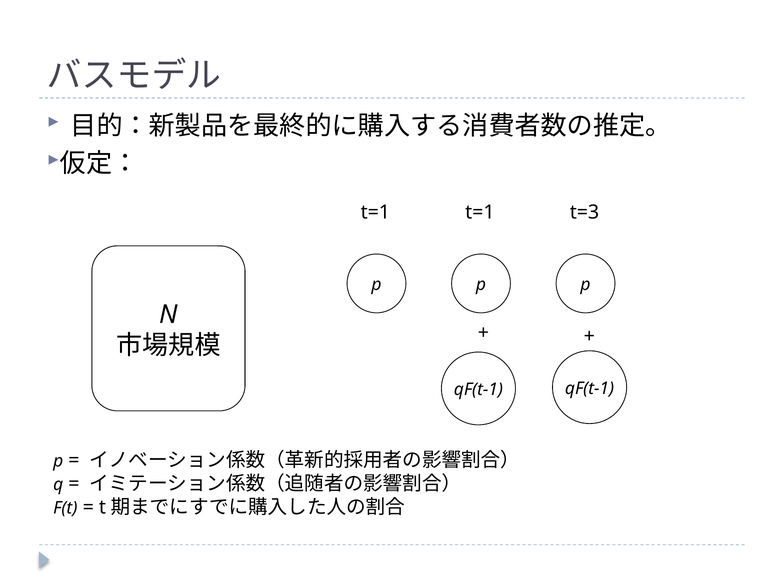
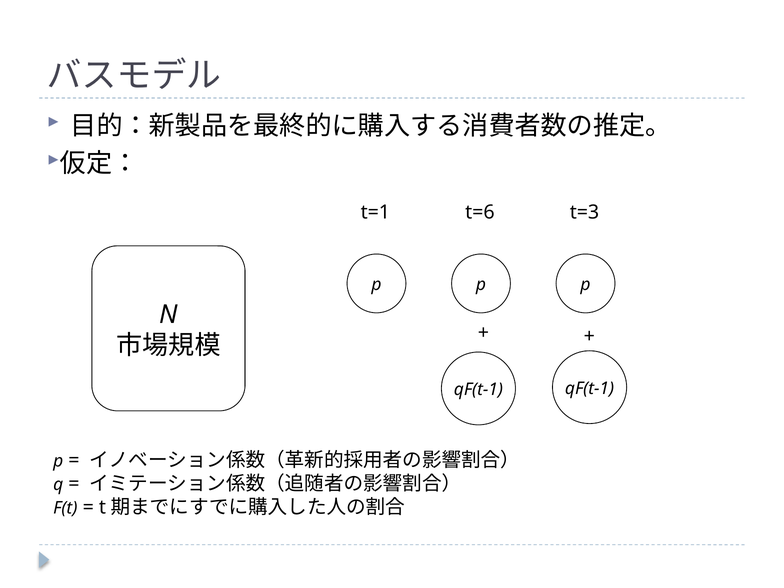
t=1 t=1: t=1 -> t=6 (480, 212)
